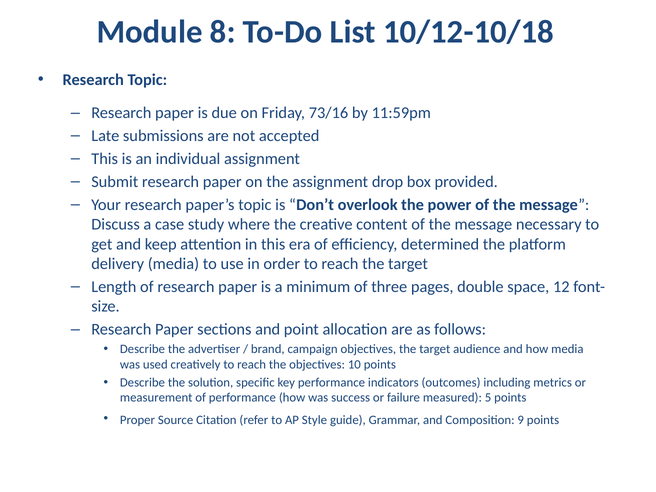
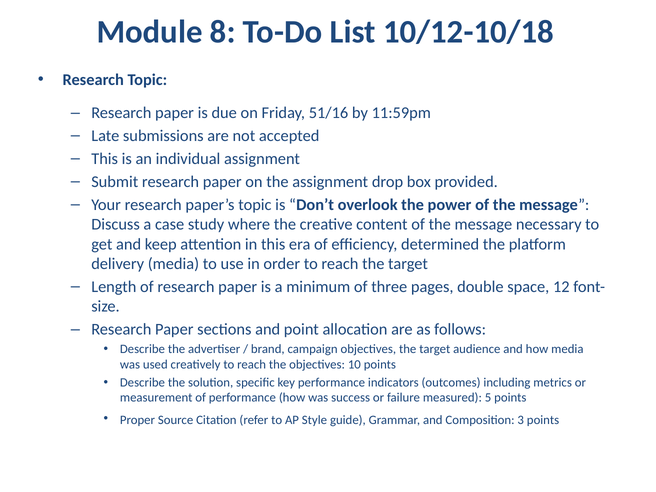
73/16: 73/16 -> 51/16 (329, 113)
9: 9 -> 3 (521, 420)
